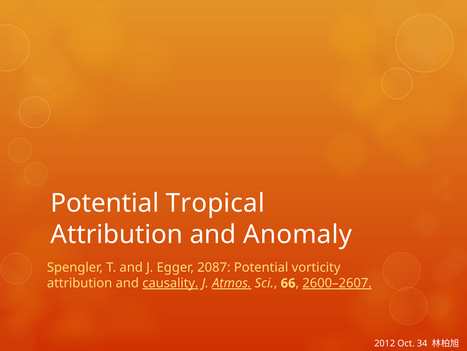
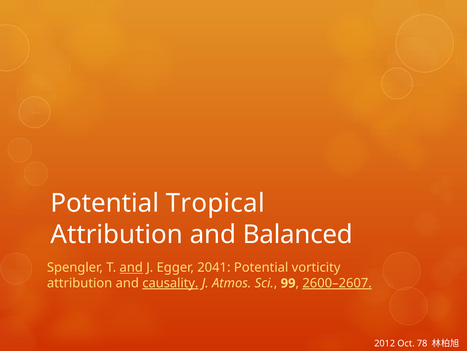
Anomaly: Anomaly -> Balanced (298, 234)
and underline: none -> present (131, 267)
2087: 2087 -> 2041 (214, 267)
Atmos underline: present -> none (232, 283)
66: 66 -> 99 (288, 283)
34: 34 -> 78 (422, 343)
